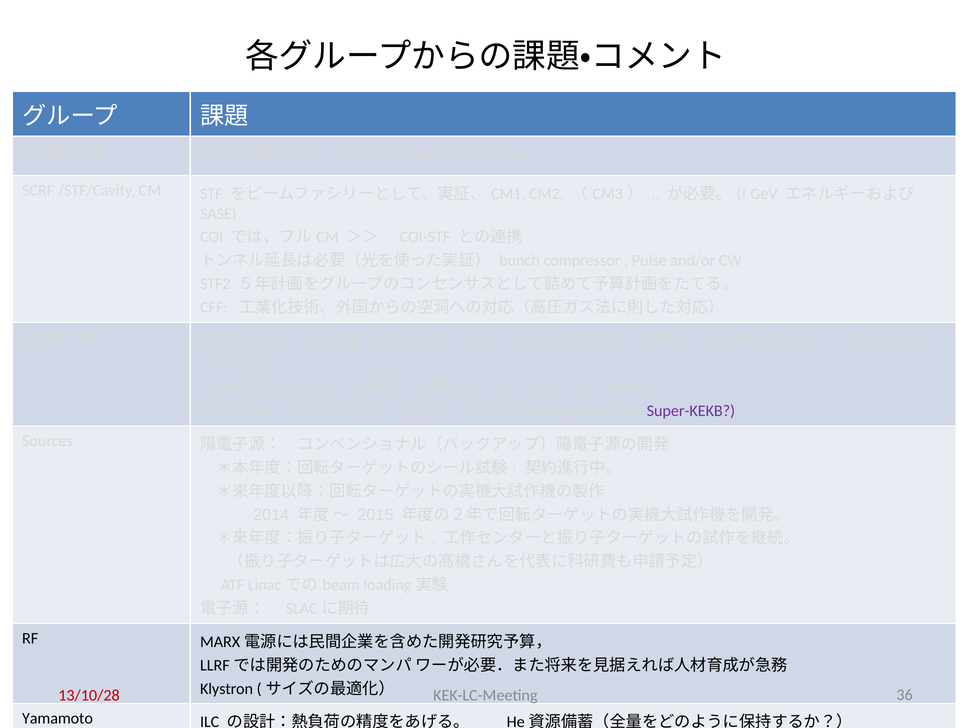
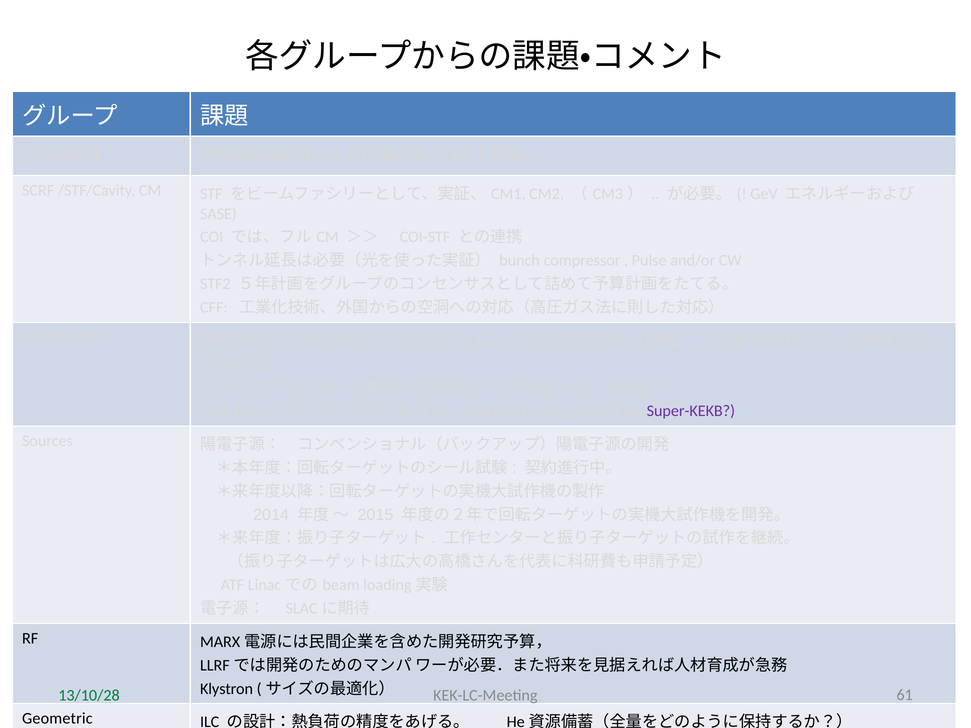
13/10/28 colour: red -> green (89, 695)
36: 36 -> 61 (905, 695)
Yamamoto: Yamamoto -> Geometric (57, 719)
